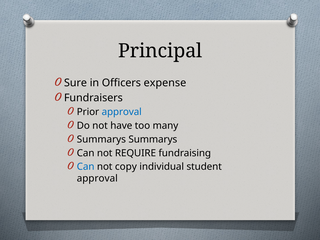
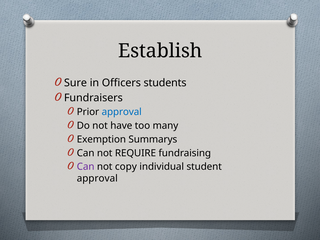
Principal: Principal -> Establish (160, 51)
expense: expense -> students (165, 83)
Summarys: Summarys -> Exemption (101, 139)
Can colour: blue -> purple (86, 167)
